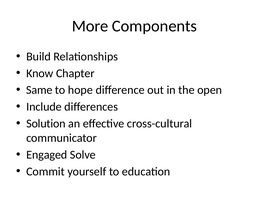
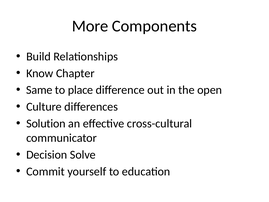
hope: hope -> place (80, 90)
Include: Include -> Culture (44, 107)
Engaged: Engaged -> Decision (47, 154)
